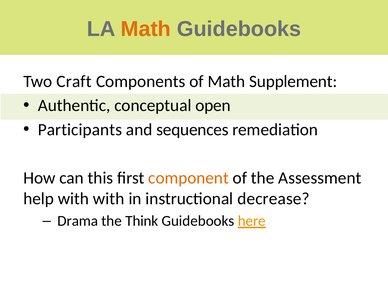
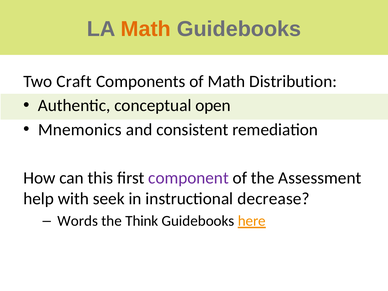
Supplement: Supplement -> Distribution (293, 81)
Participants: Participants -> Mnemonics (80, 130)
sequences: sequences -> consistent (192, 130)
component colour: orange -> purple (189, 178)
with with: with -> seek (109, 199)
Drama: Drama -> Words (78, 221)
